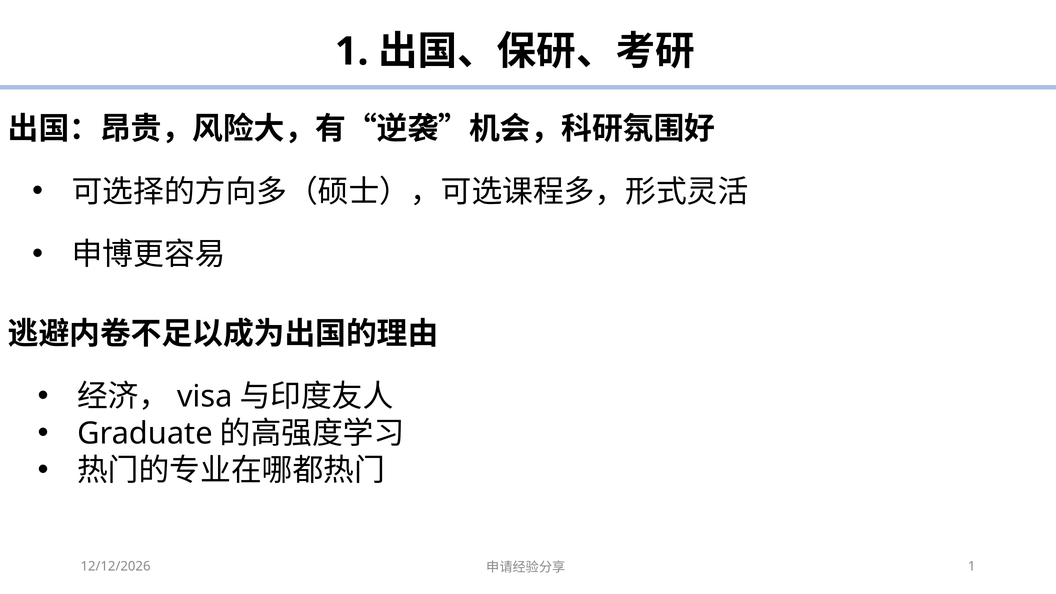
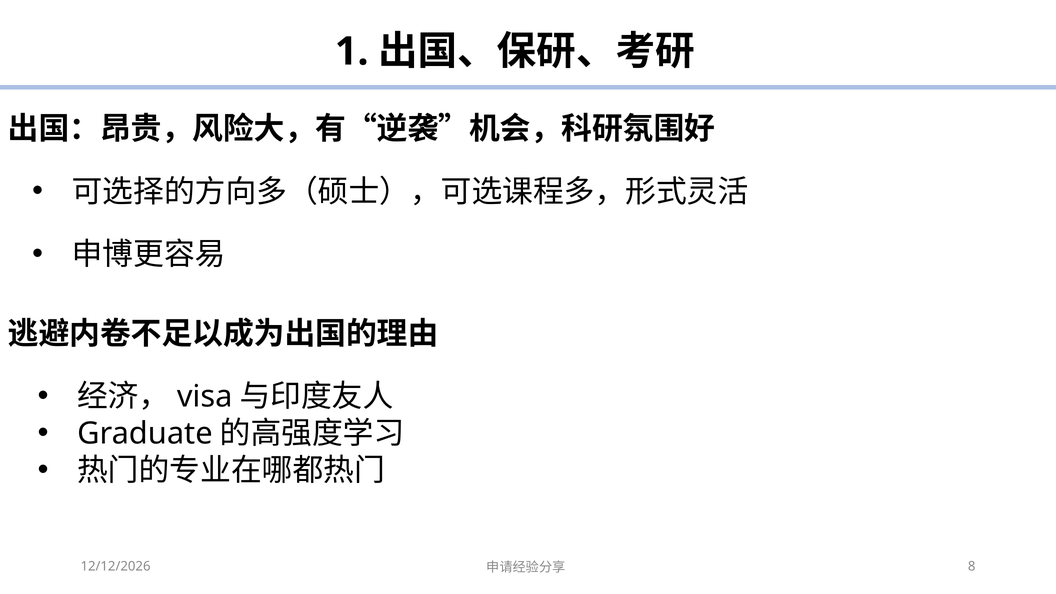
1: 1 -> 8 (972, 566)
